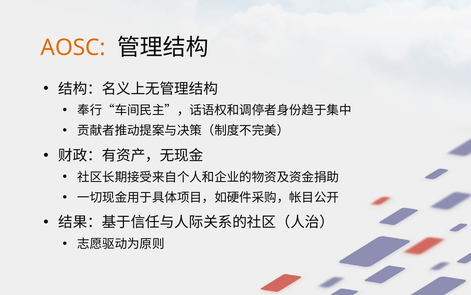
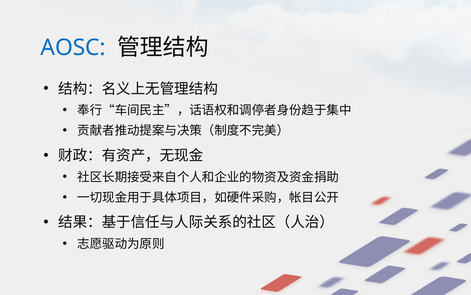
AOSC colour: orange -> blue (73, 47)
